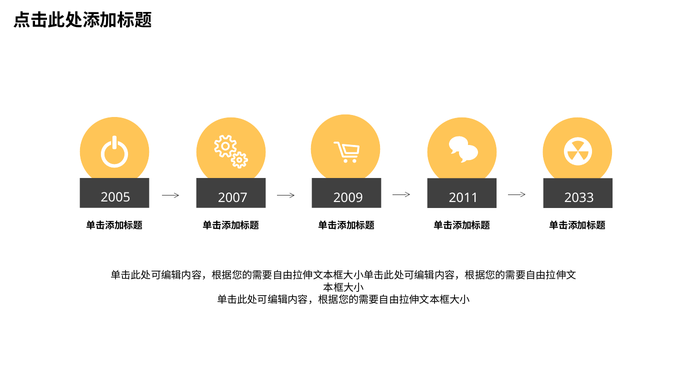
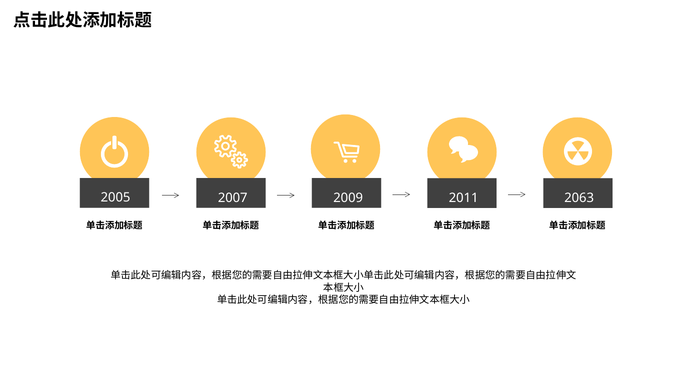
2033: 2033 -> 2063 (579, 198)
